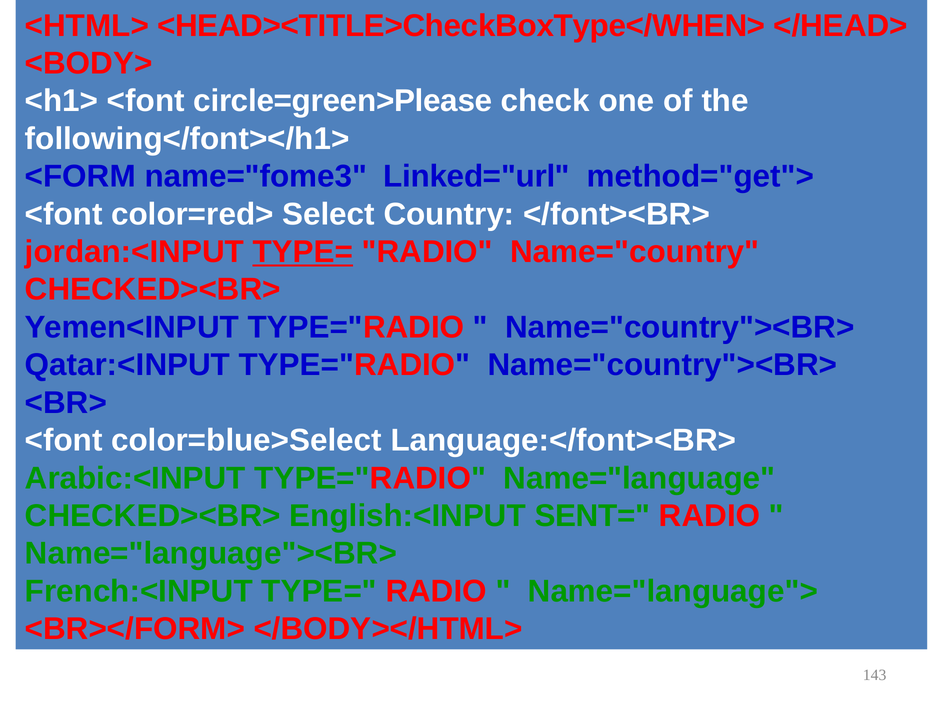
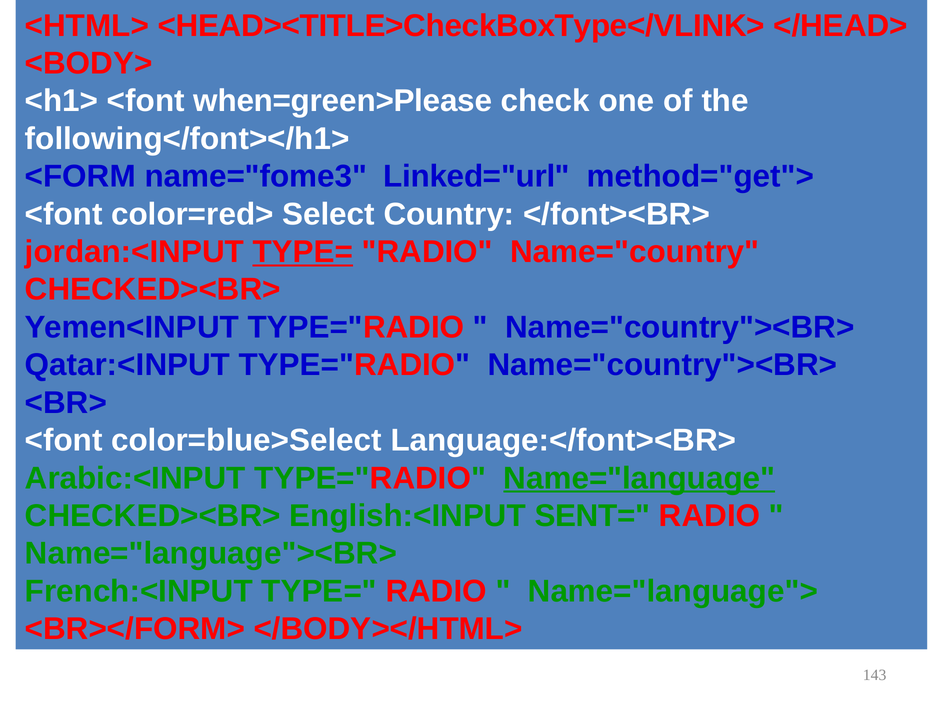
<HEAD><TITLE>CheckBoxType</WHEN>: <HEAD><TITLE>CheckBoxType</WHEN> -> <HEAD><TITLE>CheckBoxType</VLINK> (461, 26)
circle=green>Please: circle=green>Please -> when=green>Please (343, 101)
Name="language underline: none -> present (639, 478)
